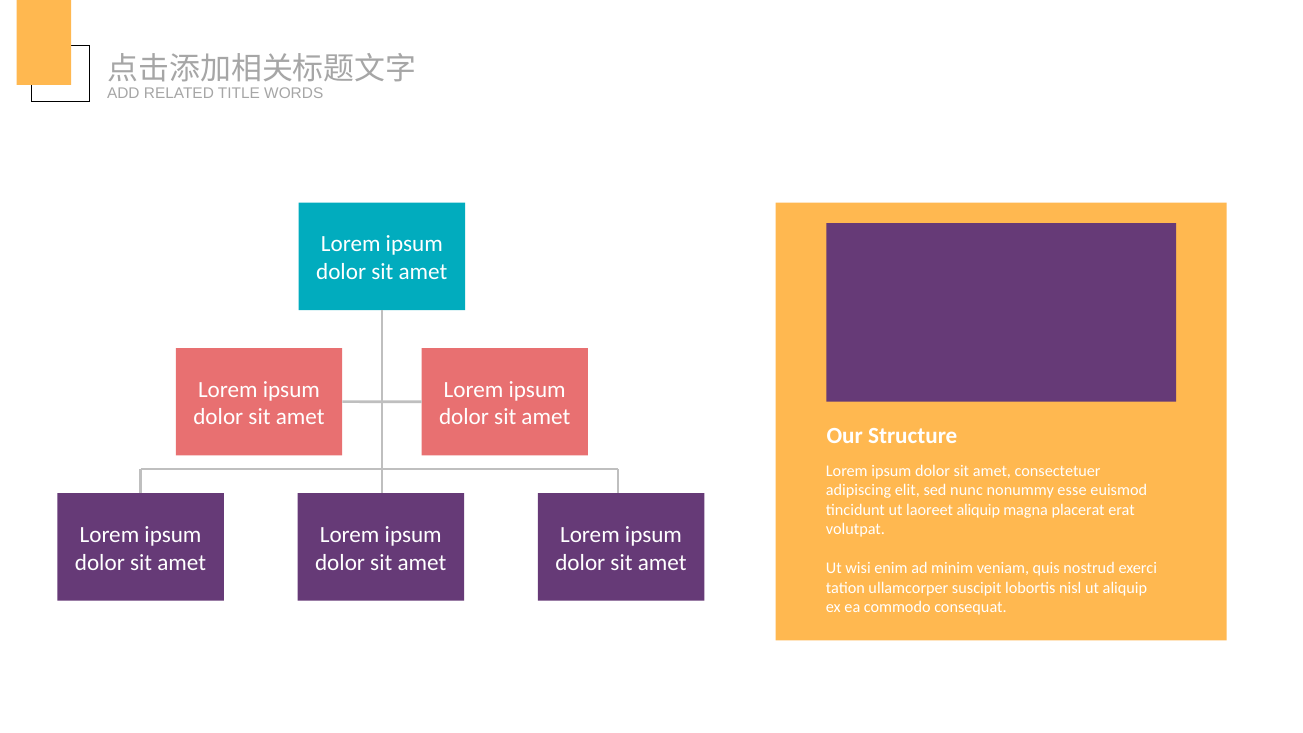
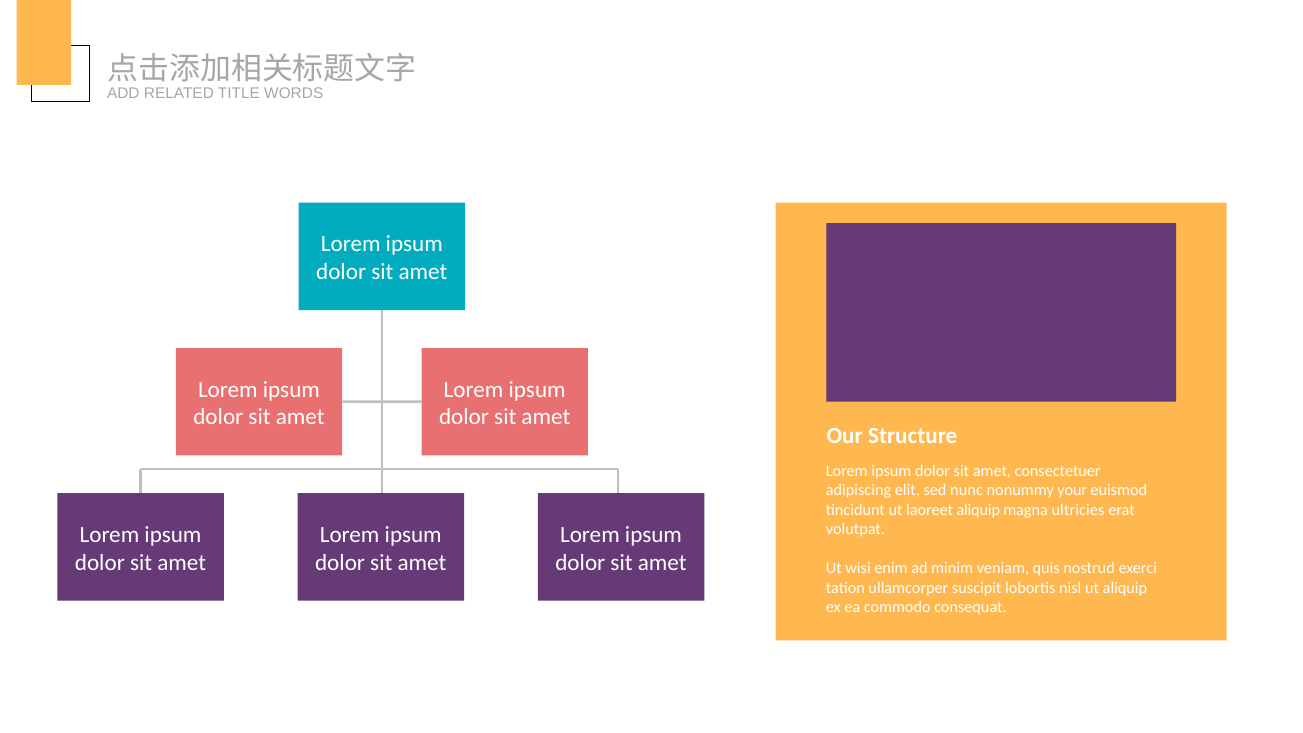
esse: esse -> your (1072, 490)
placerat: placerat -> ultricies (1078, 510)
